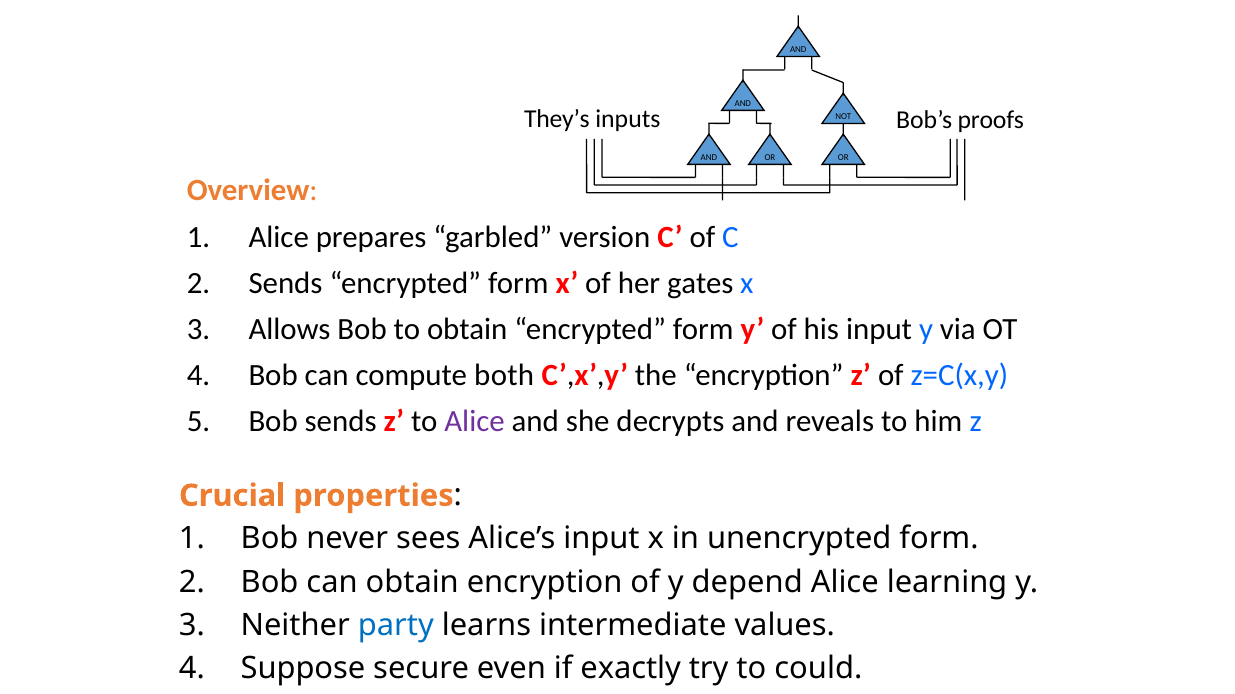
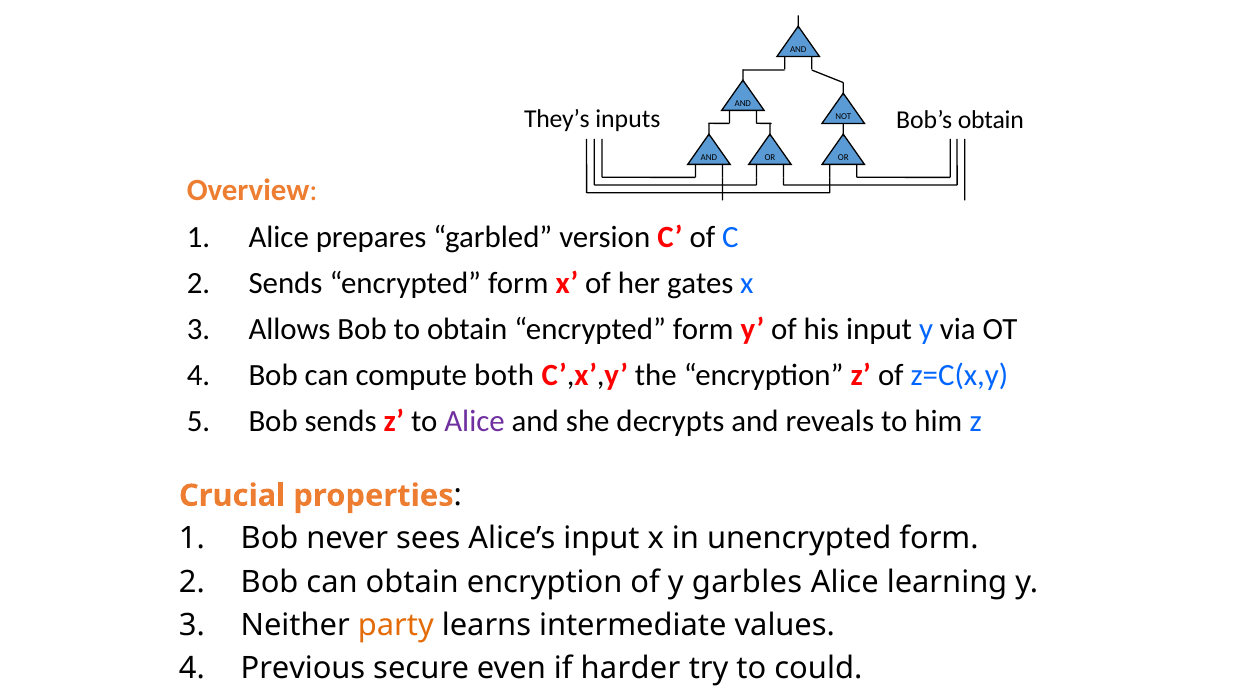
Bob’s proofs: proofs -> obtain (991, 121)
depend: depend -> garbles (747, 582)
party colour: blue -> orange (396, 626)
Suppose: Suppose -> Previous (303, 669)
exactly: exactly -> harder (630, 669)
